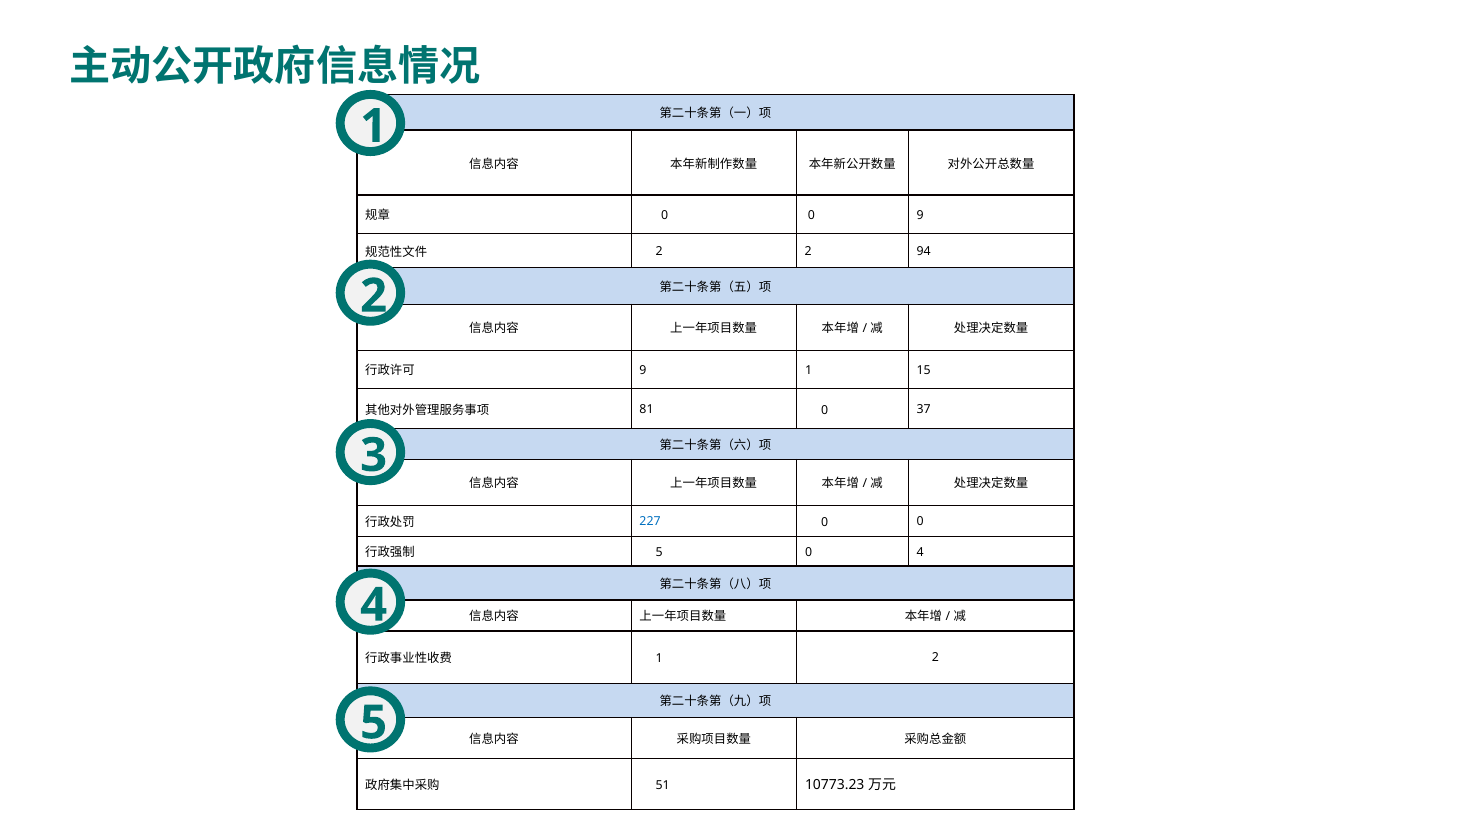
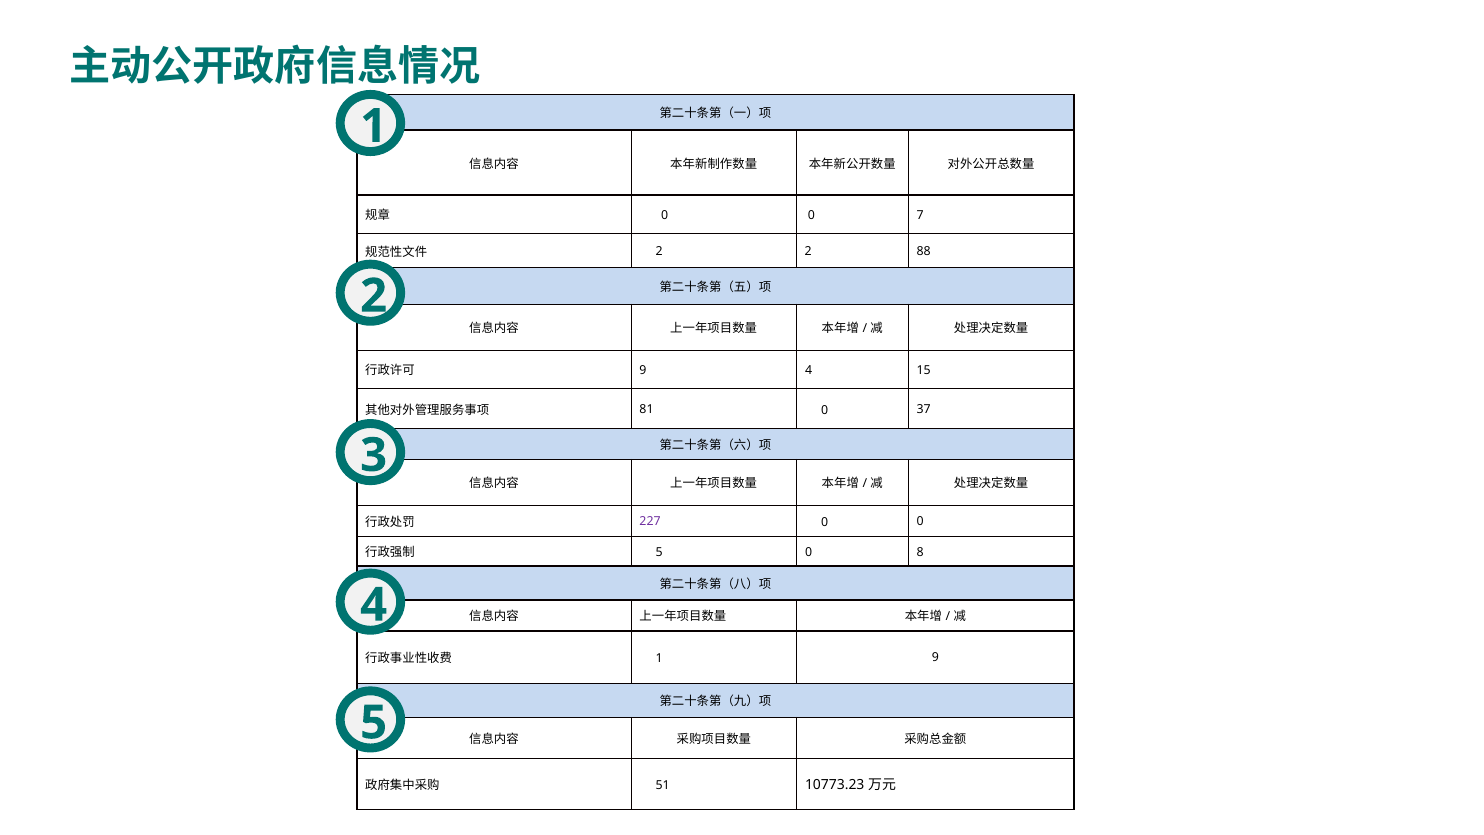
0 9: 9 -> 7 (920, 215)
94: 94 -> 88 (924, 251)
9 1: 1 -> 4 (809, 370)
227 colour: blue -> purple (650, 521)
0 4: 4 -> 8 (920, 552)
1 2: 2 -> 9 (935, 658)
